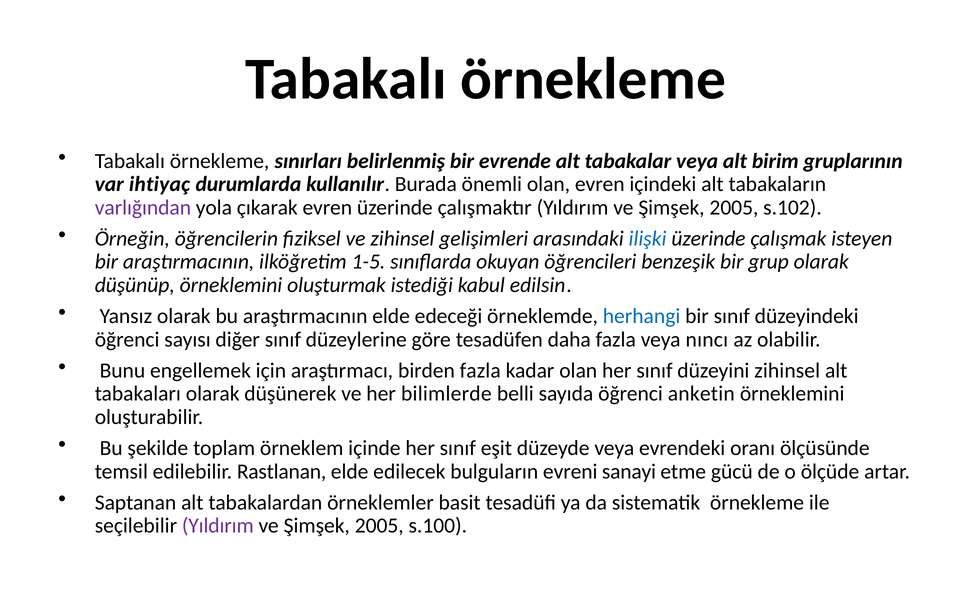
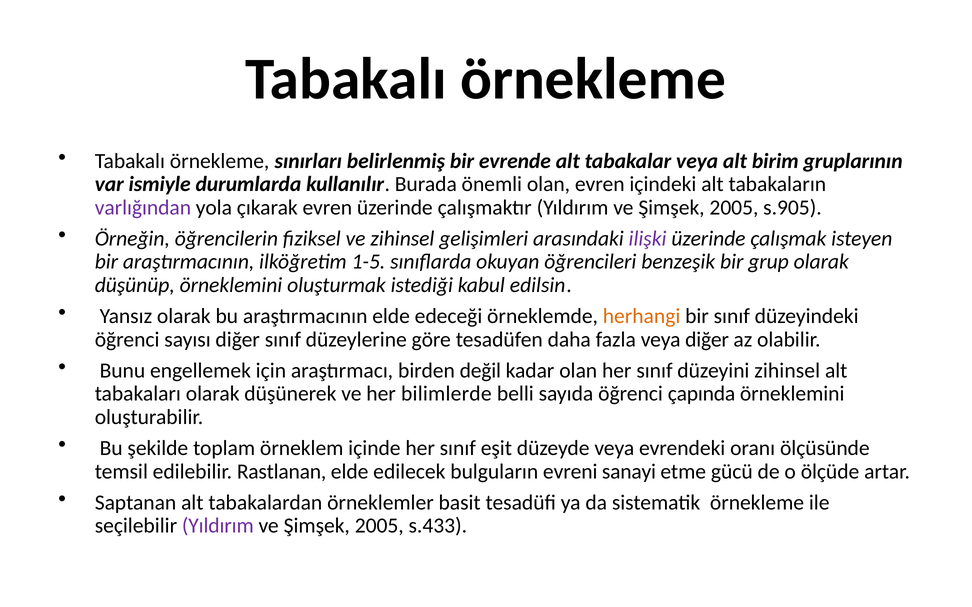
ihtiyaç: ihtiyaç -> ismiyle (160, 184)
s.102: s.102 -> s.905 (792, 208)
ilişki colour: blue -> purple (648, 239)
herhangi colour: blue -> orange (642, 316)
veya nıncı: nıncı -> diğer (707, 340)
birden fazla: fazla -> değil (480, 371)
anketin: anketin -> çapında (701, 394)
s.100: s.100 -> s.433 (438, 526)
